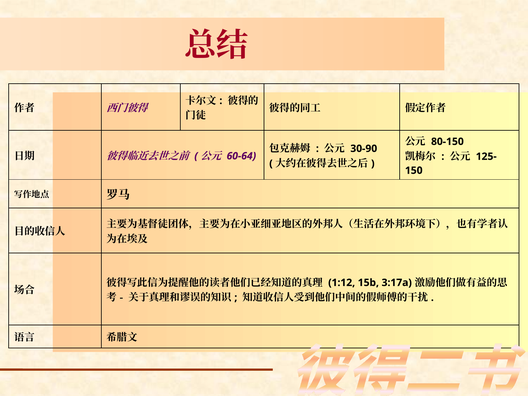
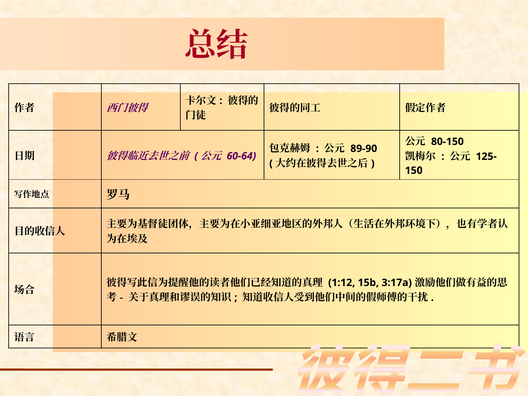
30-90: 30-90 -> 89-90 (364, 149)
